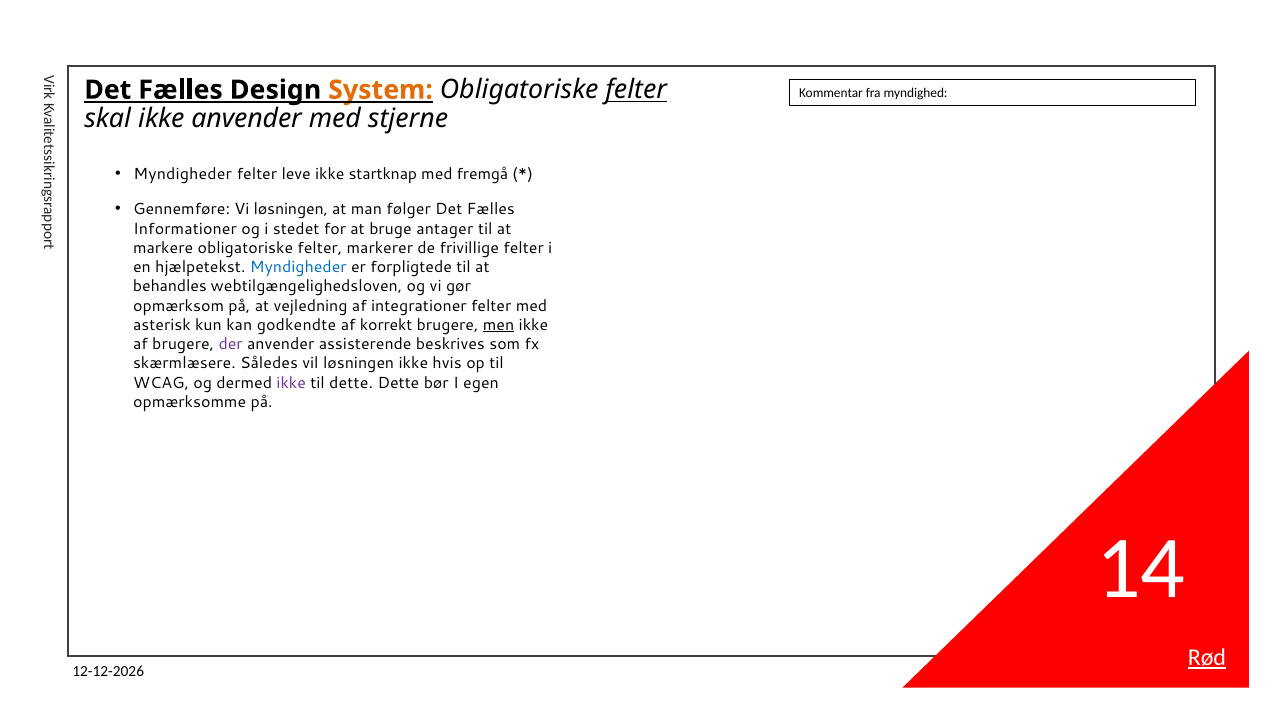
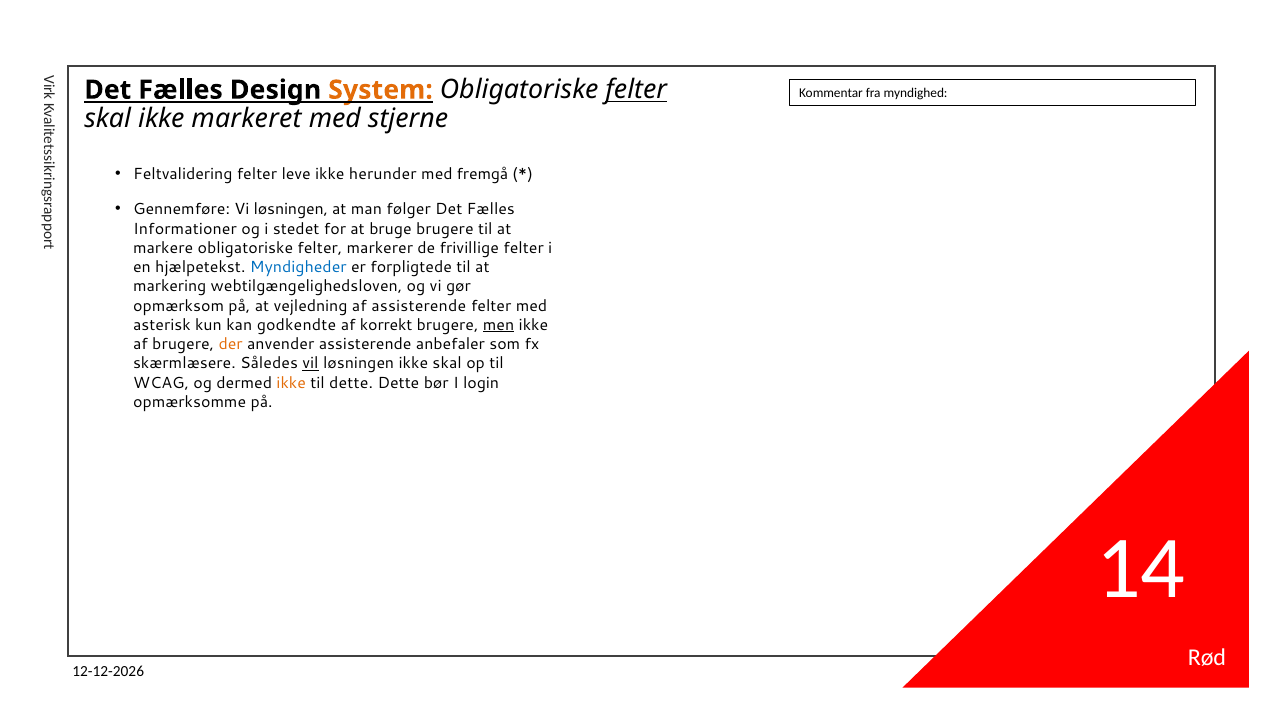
ikke anvender: anvender -> markeret (246, 119)
Myndigheder: Myndigheder -> Feltvalidering (183, 174)
startknap: startknap -> herunder (383, 174)
bruge antager: antager -> brugere (445, 229)
behandles: behandles -> markering (170, 286)
af integrationer: integrationer -> assisterende (419, 306)
der colour: purple -> orange (231, 344)
beskrives: beskrives -> anbefaler (450, 344)
vil underline: none -> present (311, 363)
ikke hvis: hvis -> skal (447, 363)
ikke colour: purple -> orange (291, 383)
egen: egen -> login (481, 383)
Rød underline: present -> none (1207, 657)
